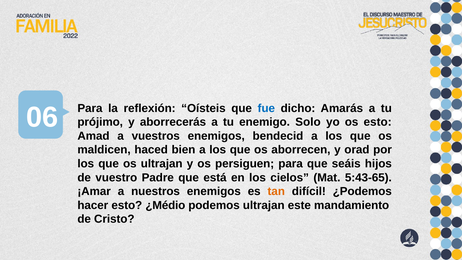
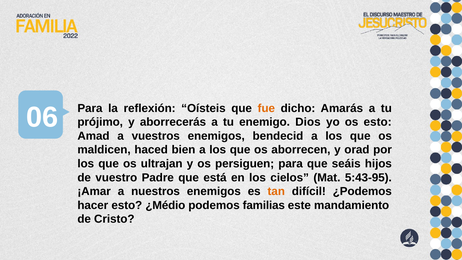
fue colour: blue -> orange (266, 108)
Solo: Solo -> Dios (308, 122)
5:43-65: 5:43-65 -> 5:43-95 (368, 177)
podemos ultrajan: ultrajan -> familias (264, 205)
